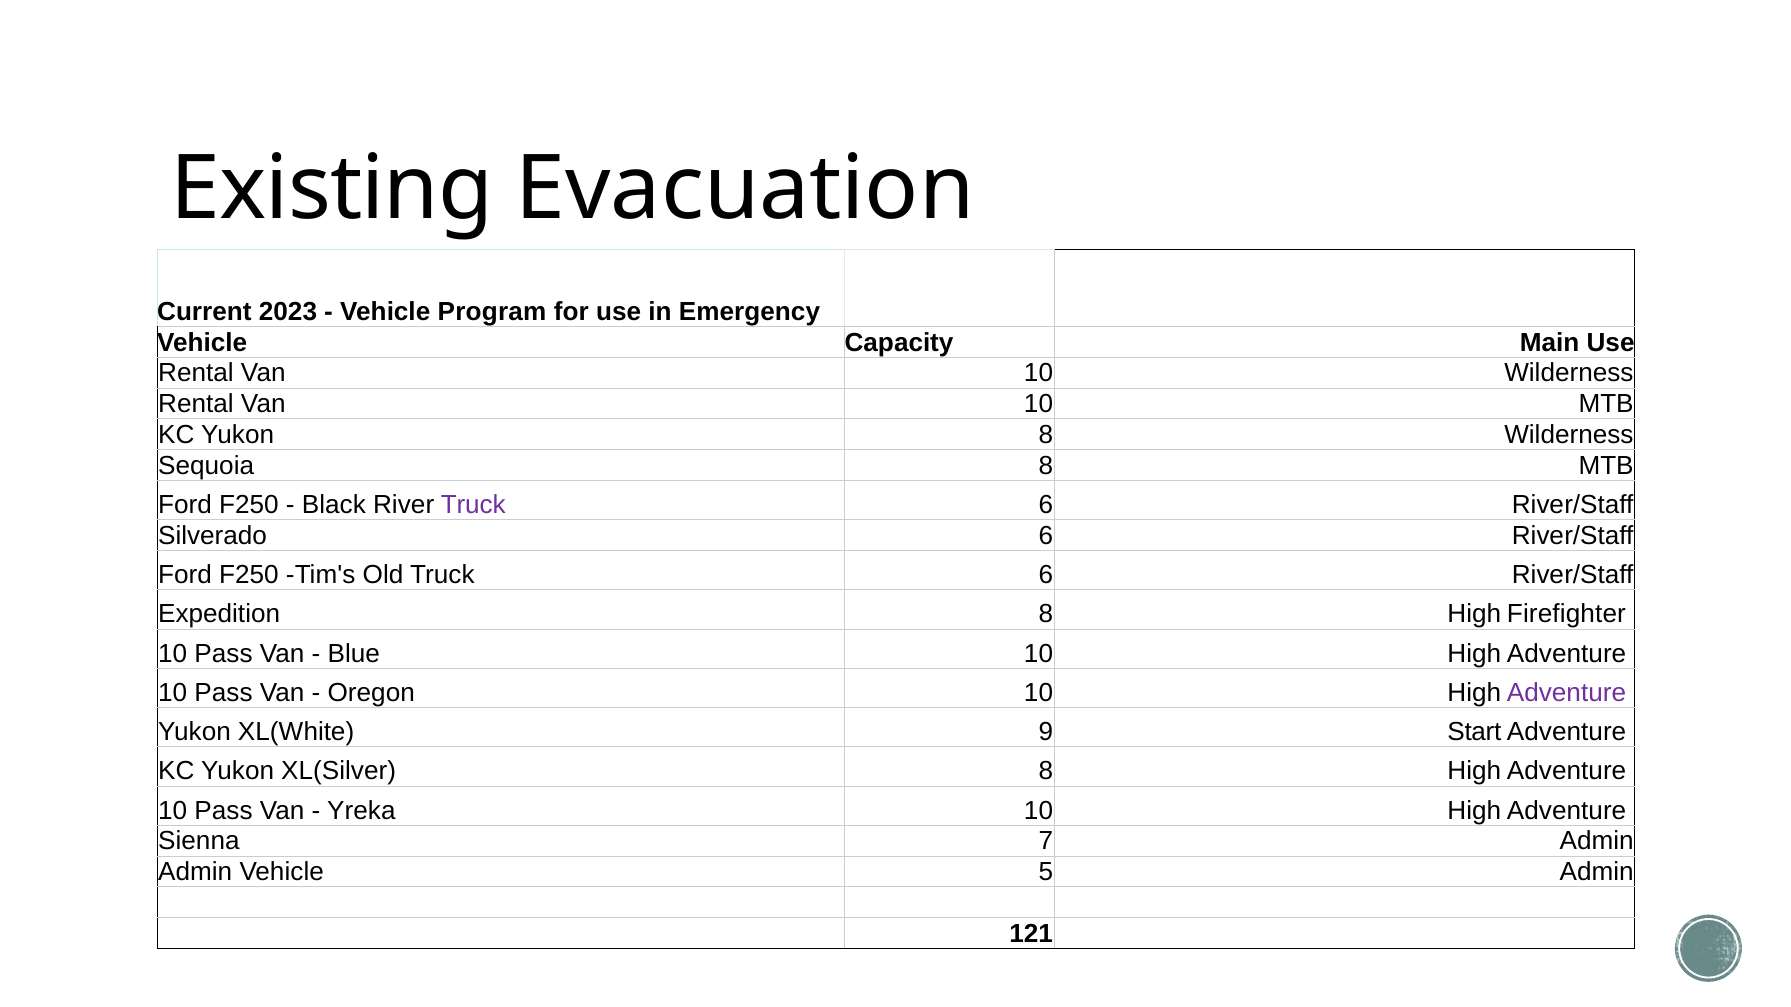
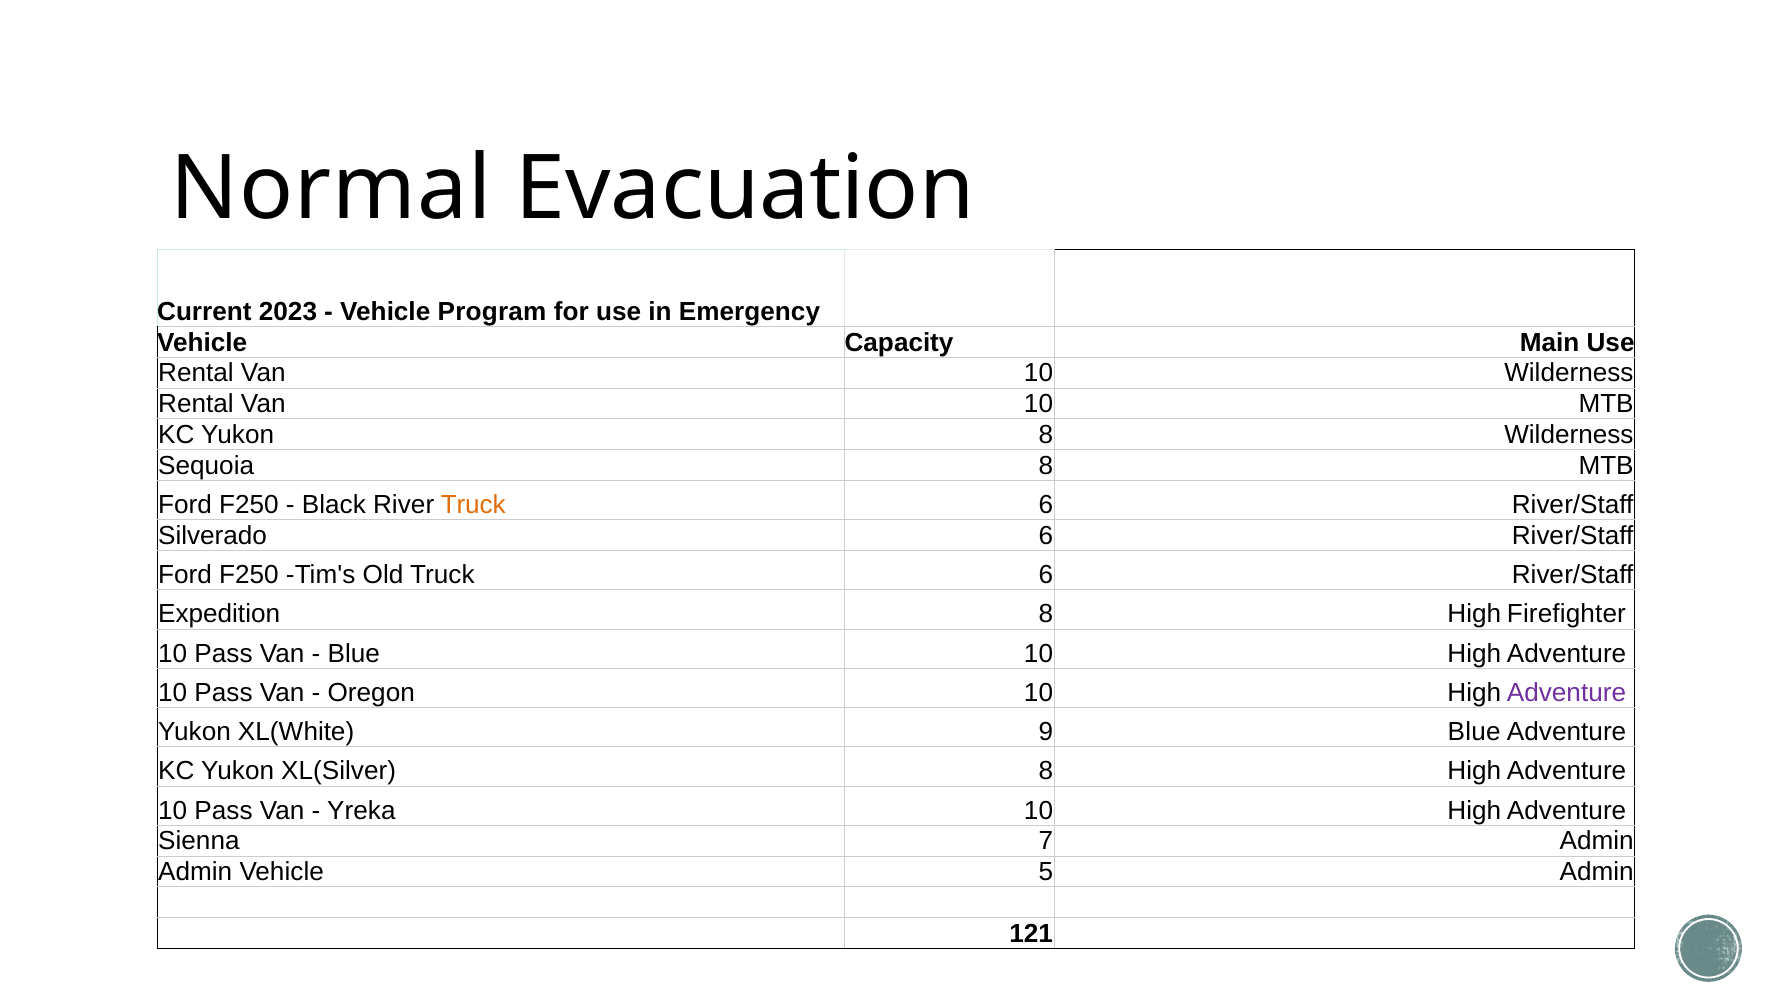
Existing: Existing -> Normal (331, 189)
Truck colour: purple -> orange (473, 505)
9 Start: Start -> Blue (1474, 732)
